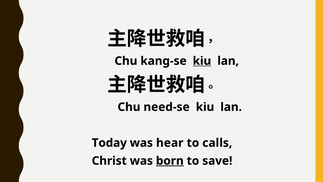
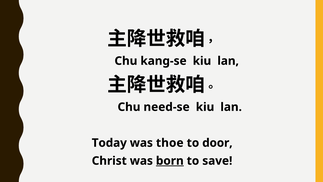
kiu underline: present -> none (202, 61)
hear: hear -> thoe (170, 143)
calls: calls -> door (217, 143)
